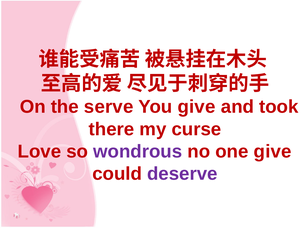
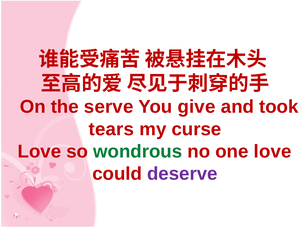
there: there -> tears (111, 130)
wondrous colour: purple -> green (138, 152)
one give: give -> love (273, 152)
